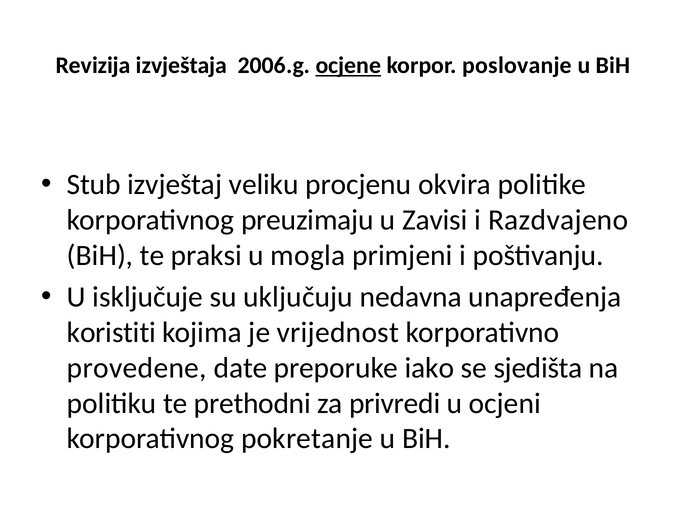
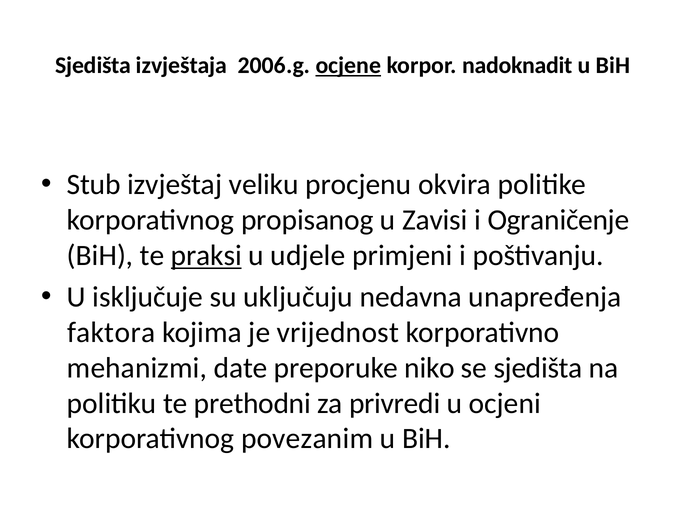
Revizija: Revizija -> Sjedišta (93, 66)
poslovanje: poslovanje -> nadoknadit (517, 66)
preuzimaju: preuzimaju -> propisanog (307, 220)
Razdvajeno: Razdvajeno -> Ograničenje (558, 220)
praksi underline: none -> present (206, 256)
mogla: mogla -> udjele (308, 256)
koristiti: koristiti -> faktora (111, 333)
provedene: provedene -> mehanizmi (137, 368)
iako: iako -> niko (430, 368)
pokretanje: pokretanje -> povezanim (307, 439)
